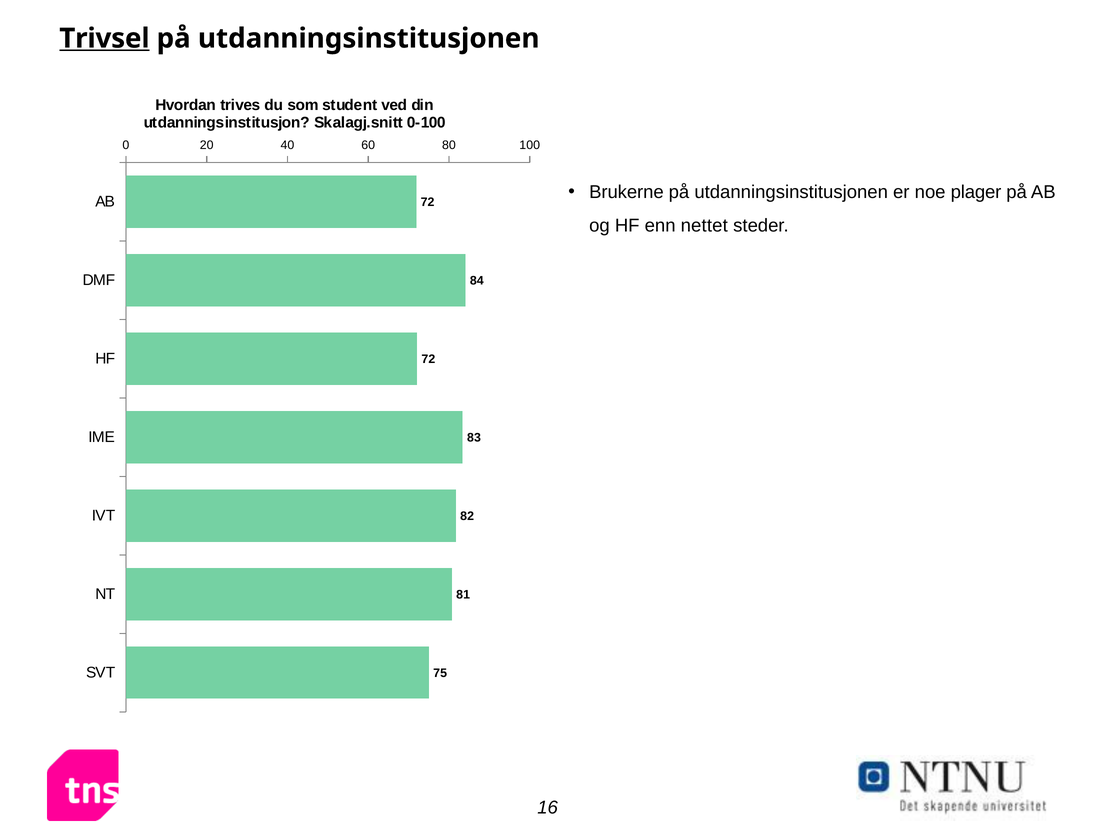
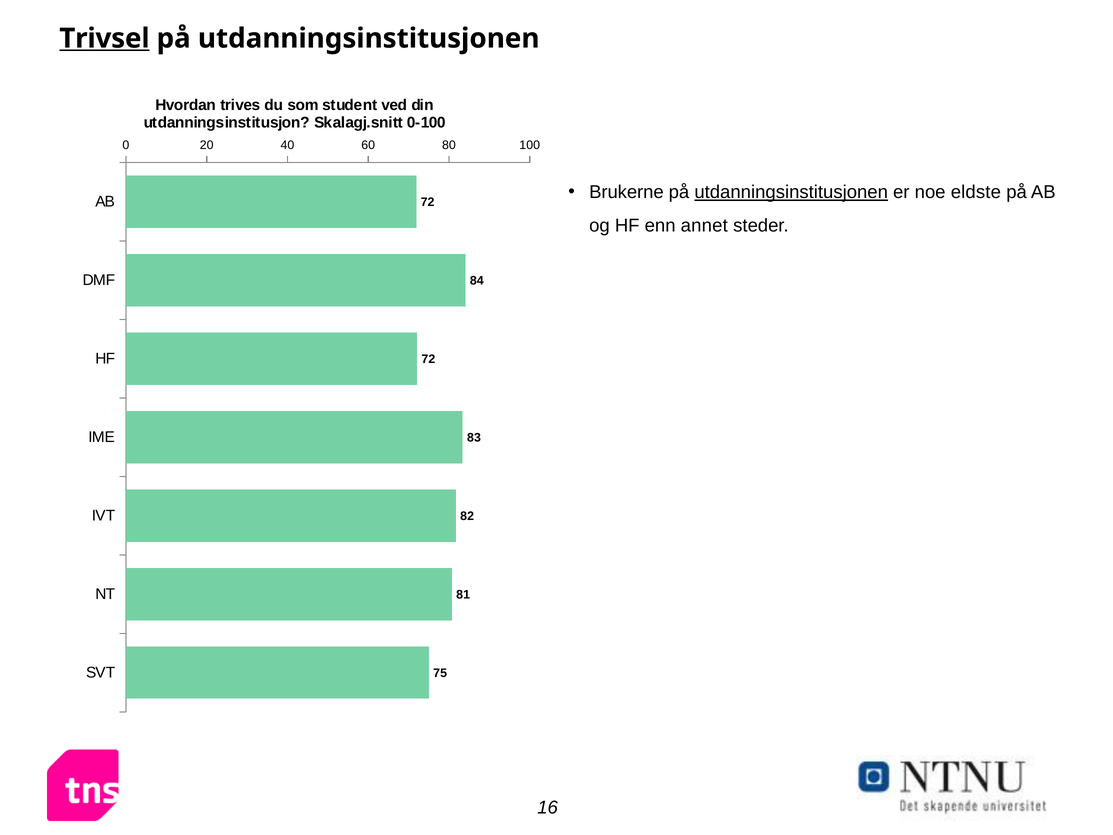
utdanningsinstitusjonen underline: none -> present (791, 192)
plager: plager -> eldste (976, 192)
nettet: nettet -> annet (704, 226)
